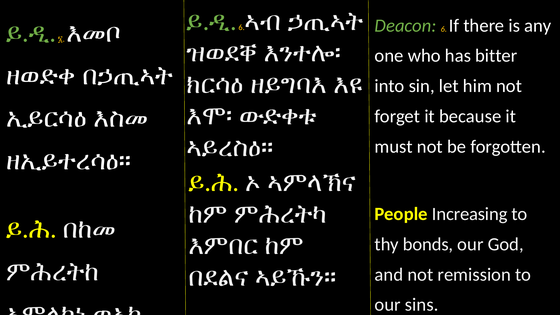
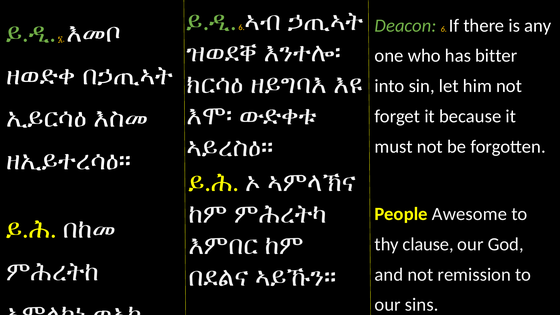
Increasing: Increasing -> Awesome (470, 214)
bonds: bonds -> clause (428, 244)
